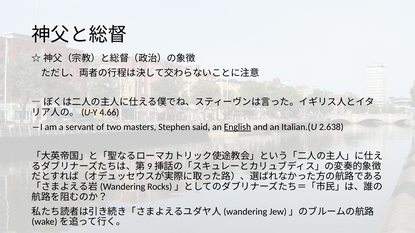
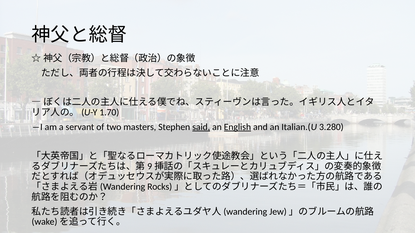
4.66: 4.66 -> 1.70 (109, 113)
said underline: none -> present (201, 127)
2.638: 2.638 -> 3.280 (331, 127)
